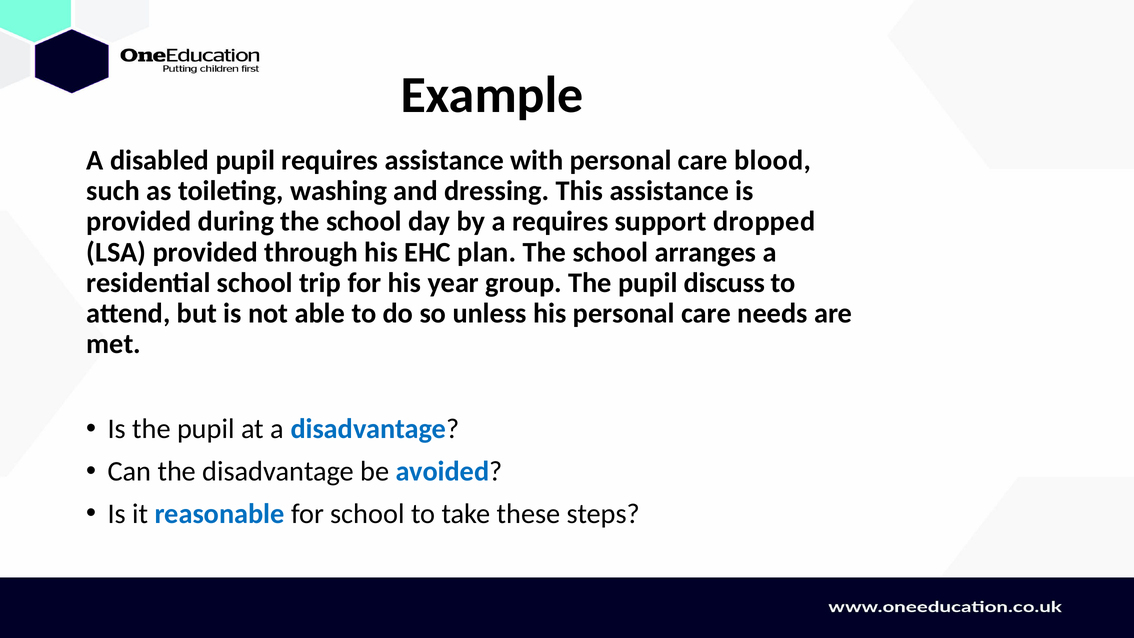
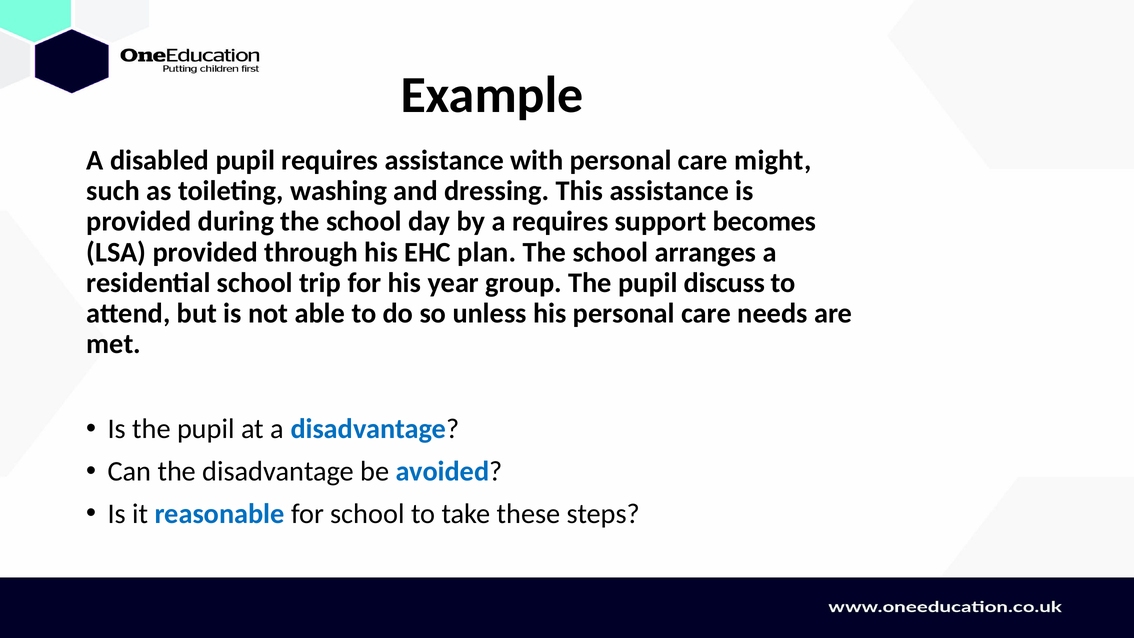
blood: blood -> might (773, 160)
dropped: dropped -> becomes (764, 222)
